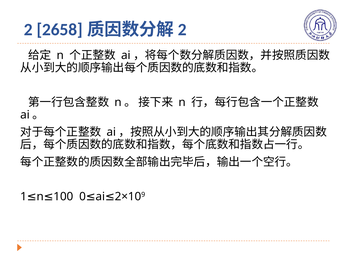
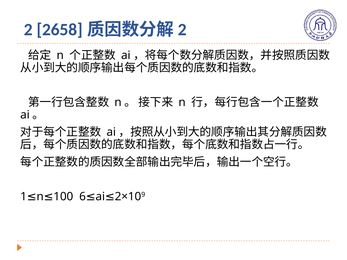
0: 0 -> 6 (83, 197)
